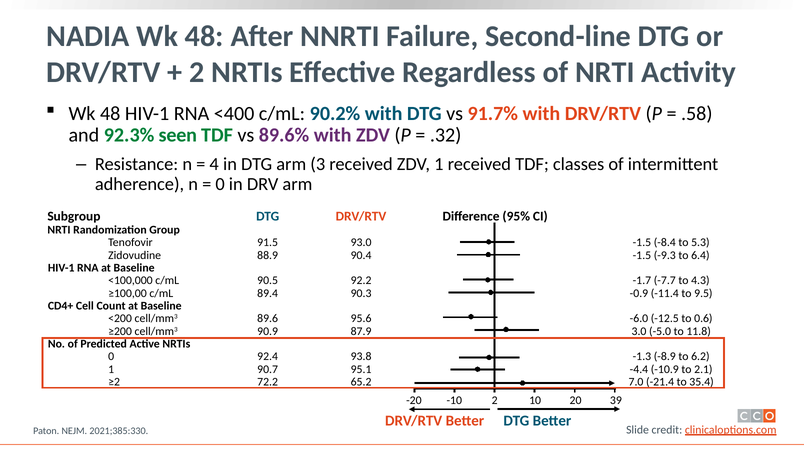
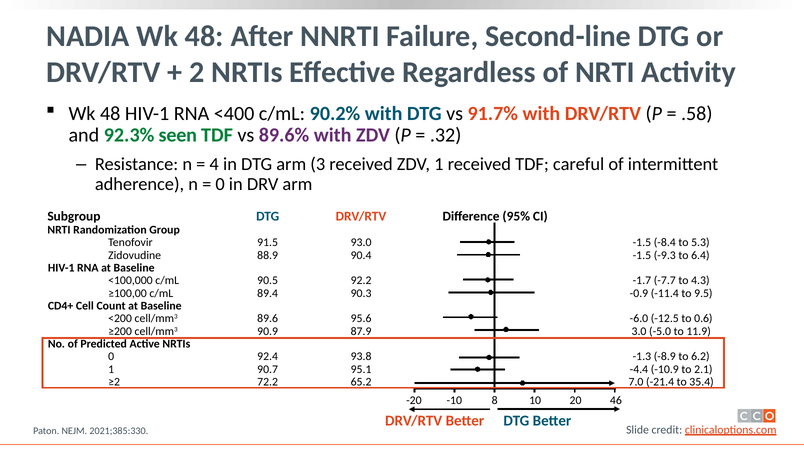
classes: classes -> careful (579, 164)
11.8: 11.8 -> 11.9 (699, 331)
-10 2: 2 -> 8 (495, 400)
39: 39 -> 46 (616, 400)
